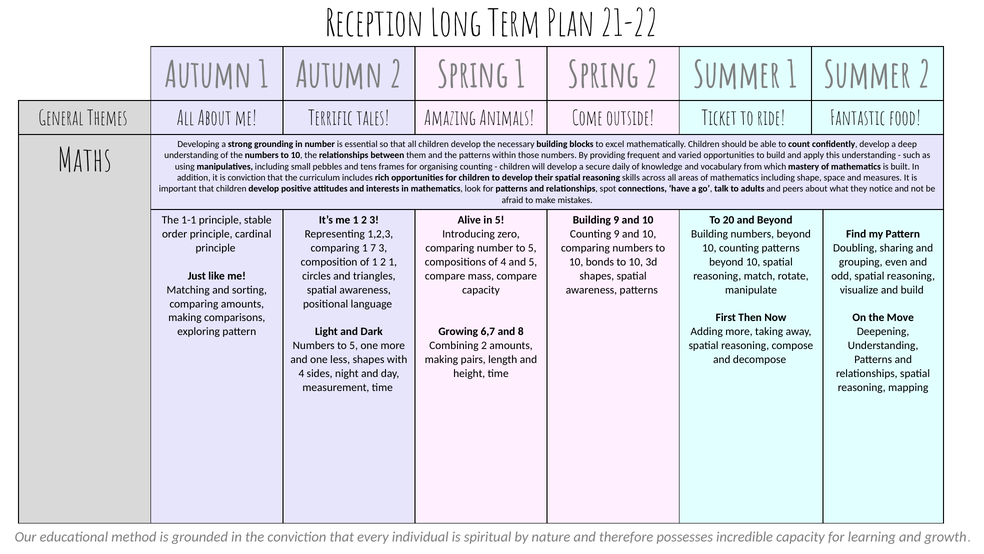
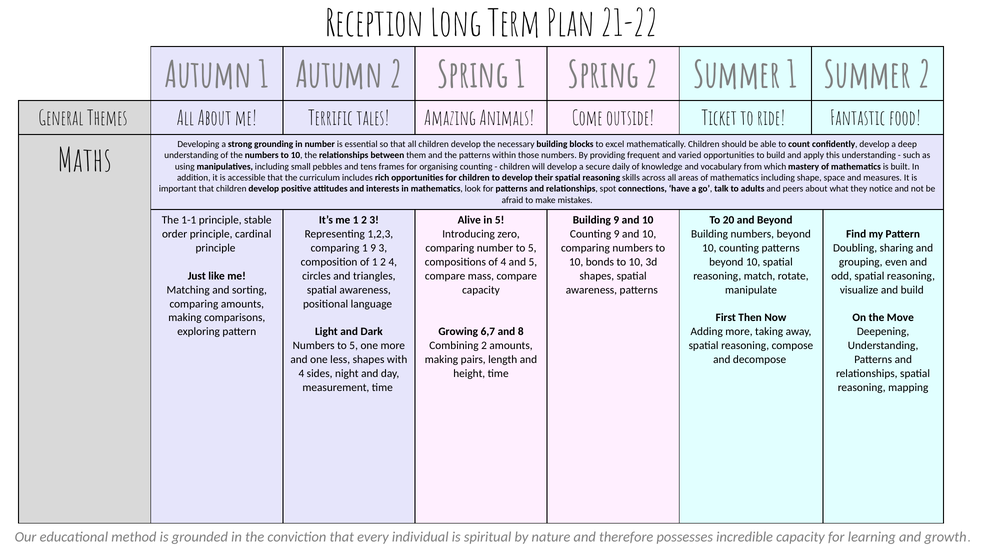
is conviction: conviction -> accessible (247, 178)
1 7: 7 -> 9 (373, 248)
2 1: 1 -> 4 (393, 262)
